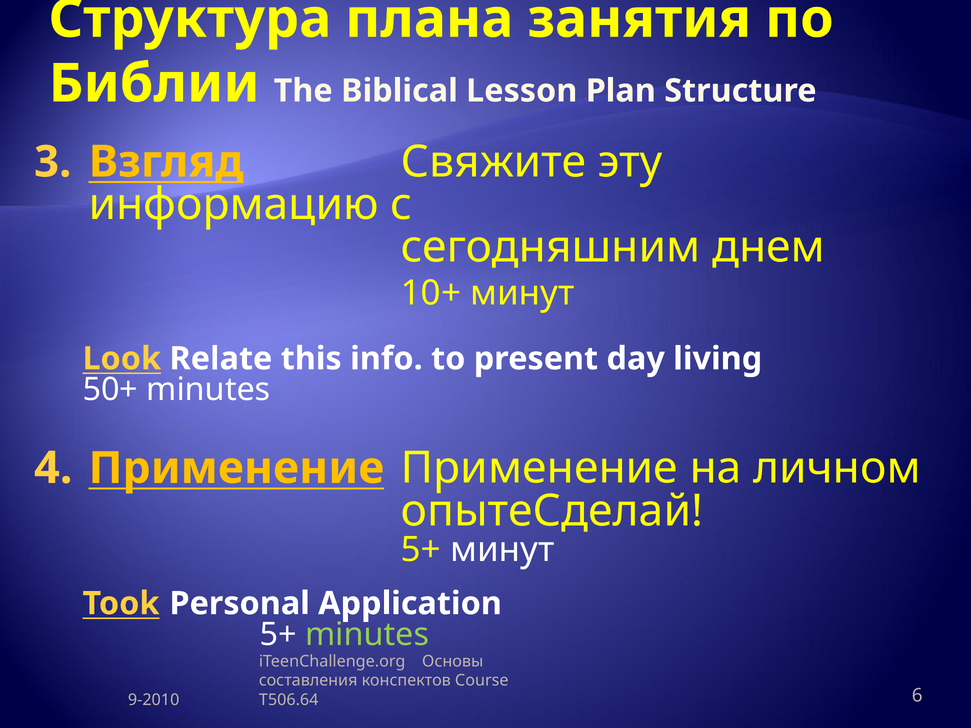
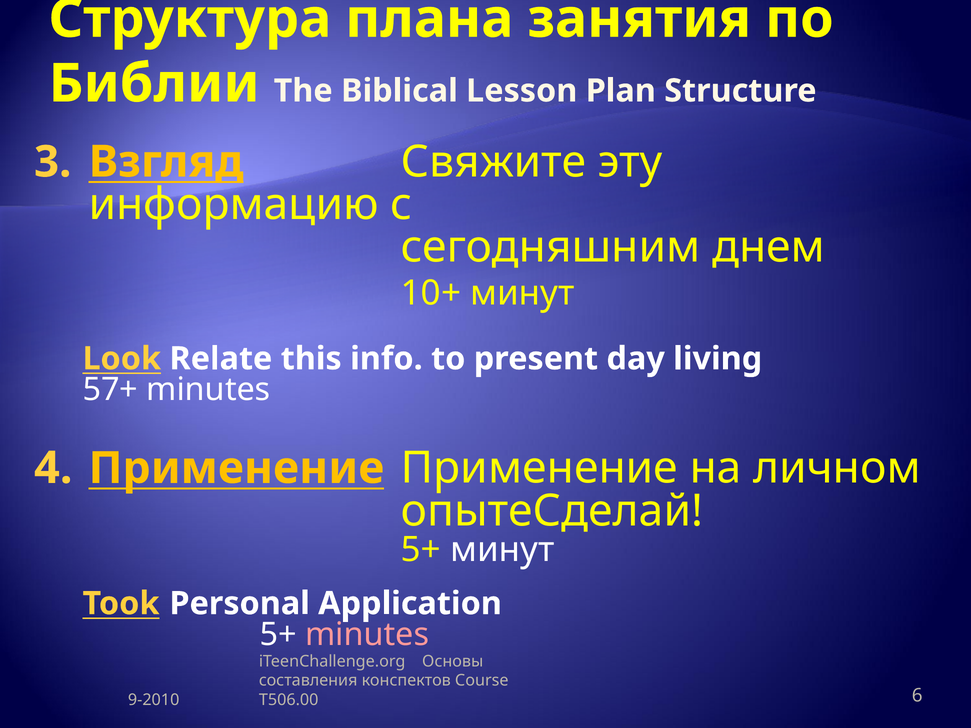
50+: 50+ -> 57+ (110, 390)
minutes colour: light green -> pink (367, 635)
T506.64: T506.64 -> T506.00 (289, 700)
